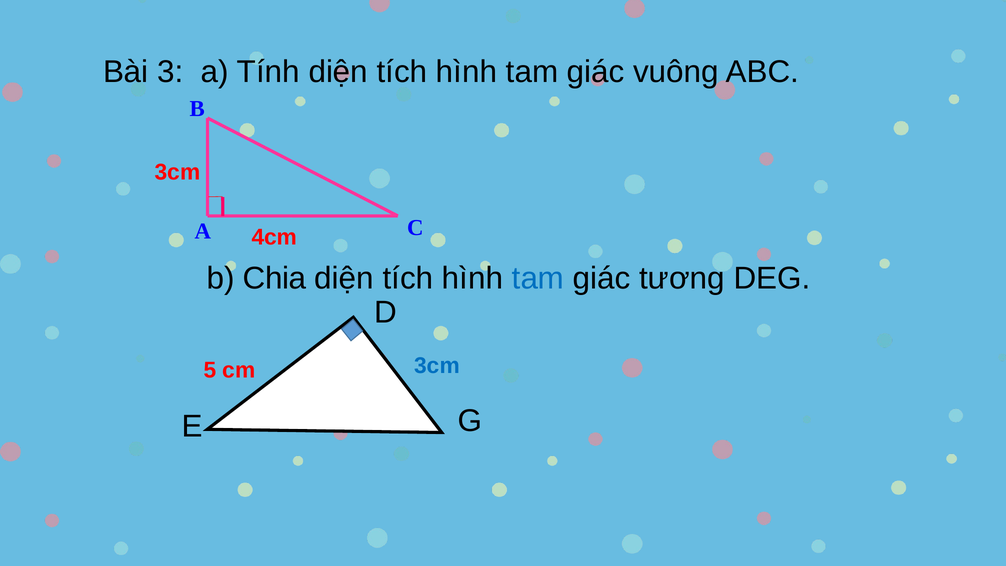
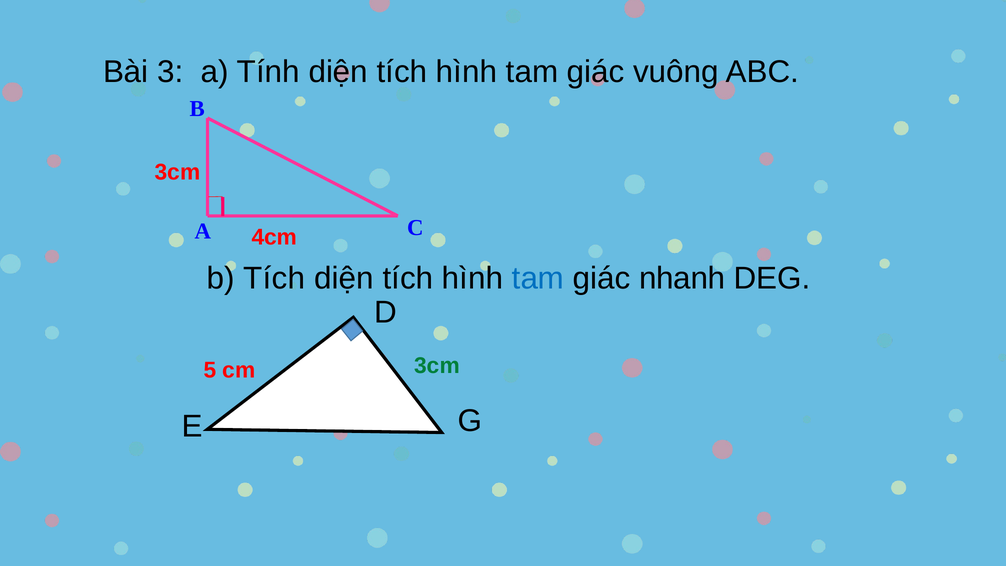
b Chia: Chia -> Tích (274, 278)
tương: tương -> nhanh (682, 278)
3cm colour: blue -> green (437, 365)
